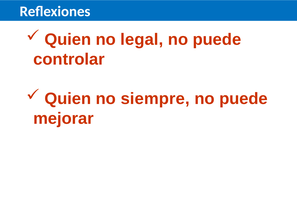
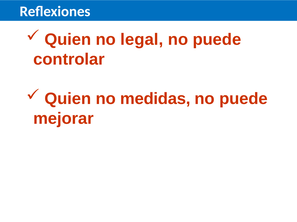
siempre: siempre -> medidas (155, 99)
